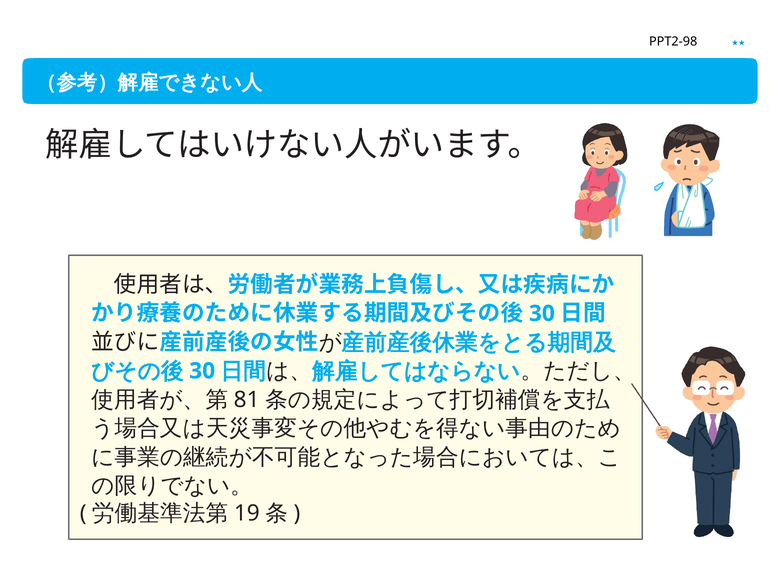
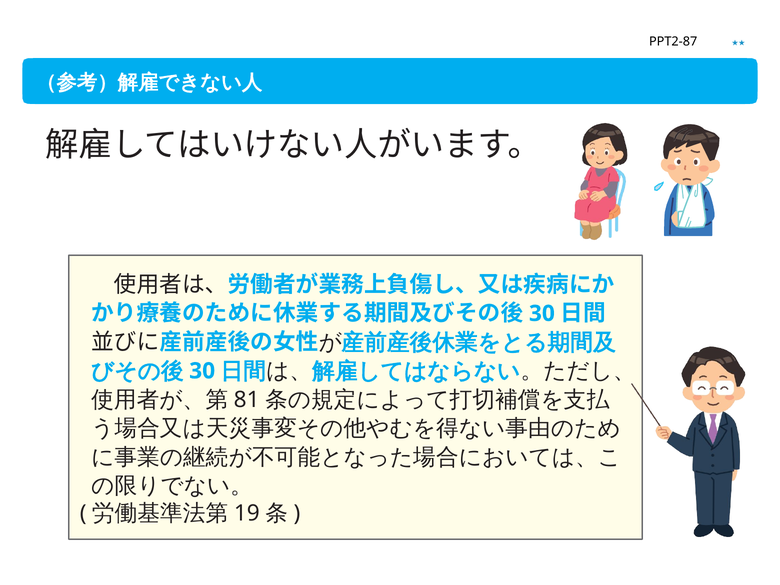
PPT2-98: PPT2-98 -> PPT2-87 (673, 42)
